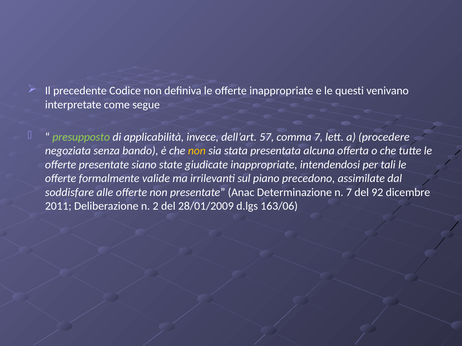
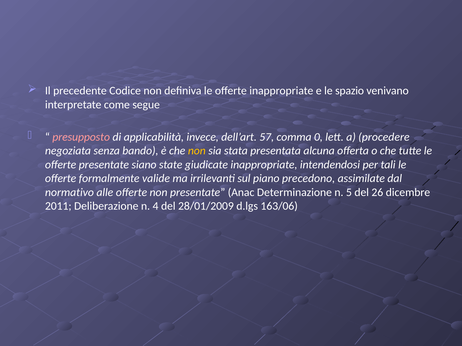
questi: questi -> spazio (350, 91)
presupposto colour: light green -> pink (81, 137)
comma 7: 7 -> 0 (318, 137)
soddisfare: soddisfare -> normativo (69, 193)
n 7: 7 -> 5 (349, 193)
92: 92 -> 26 (377, 193)
2: 2 -> 4 (156, 206)
